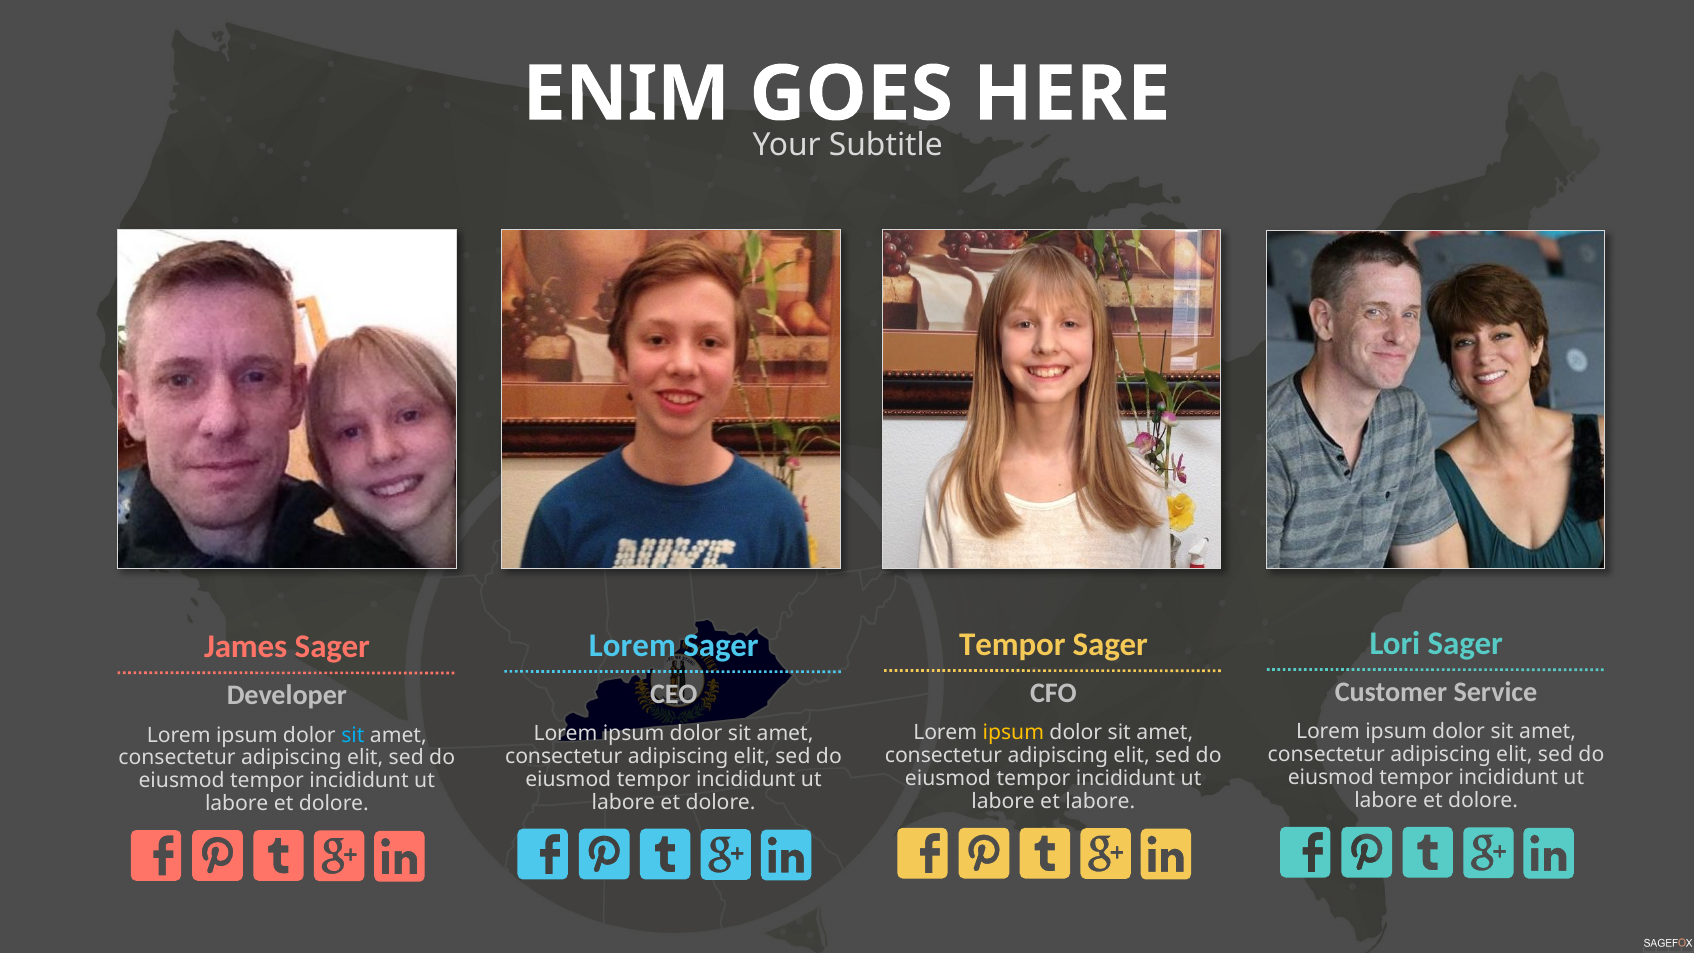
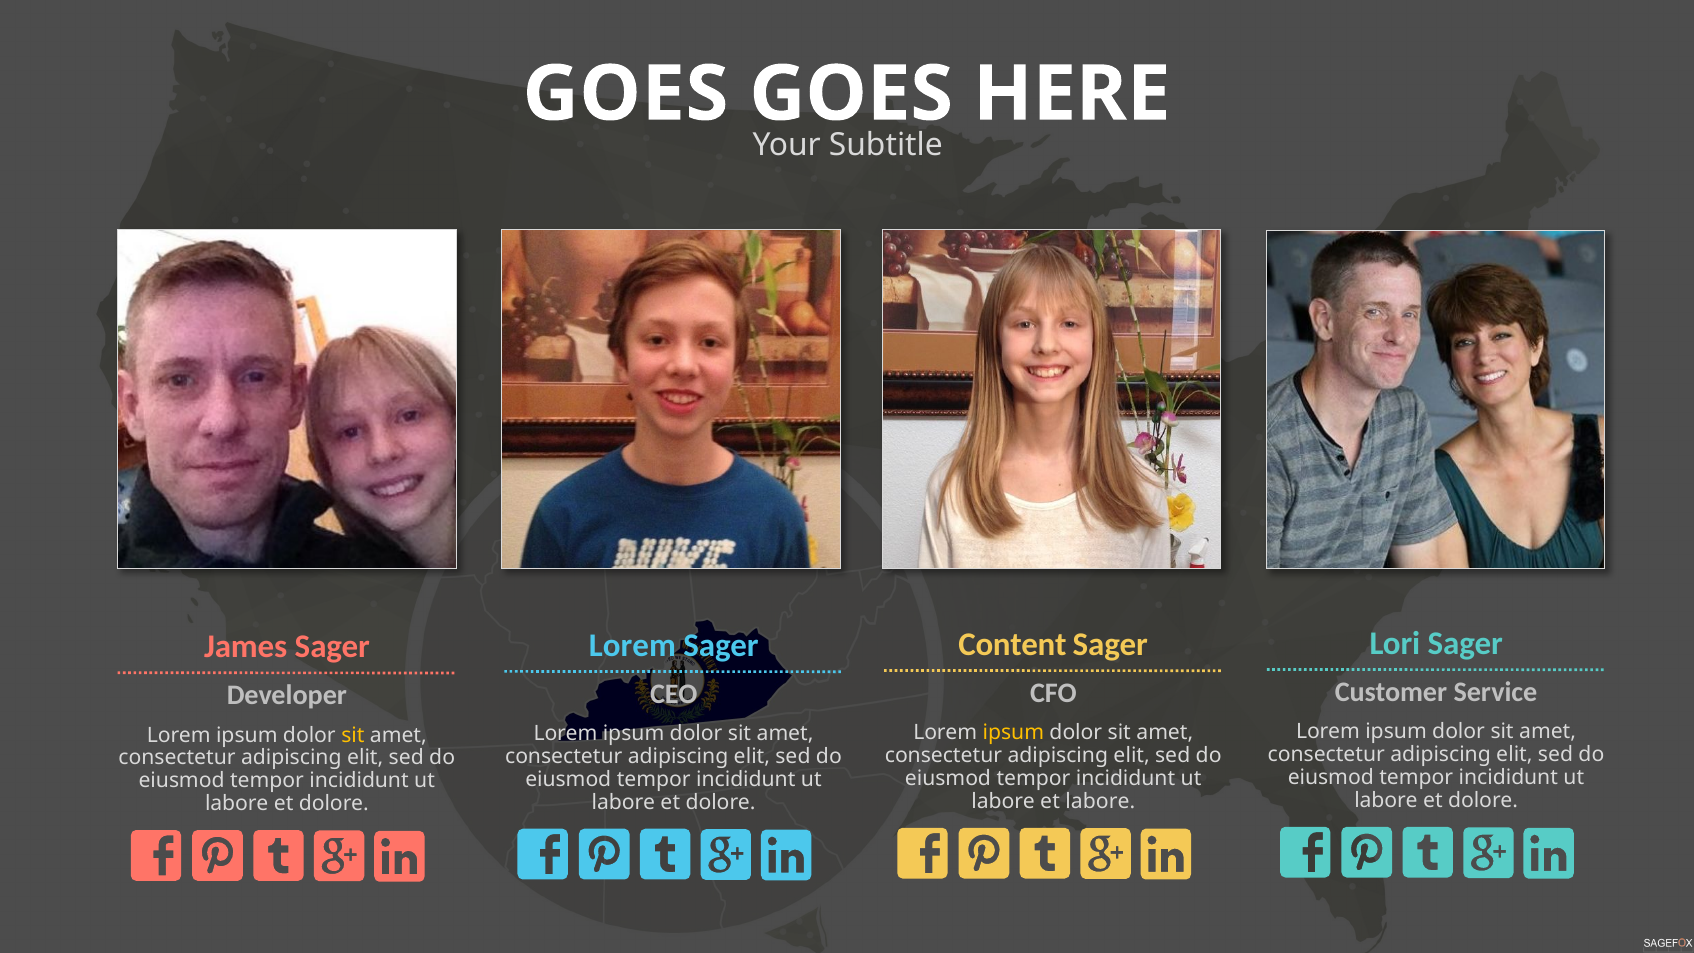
ENIM: ENIM -> GOES (626, 94)
Tempor: Tempor -> Content (1012, 644)
sit colour: light blue -> yellow (353, 735)
